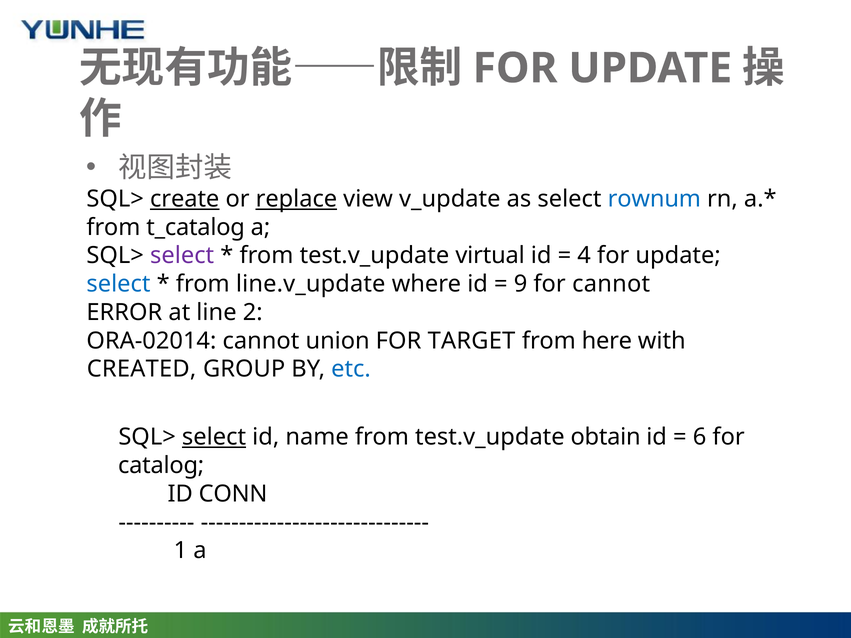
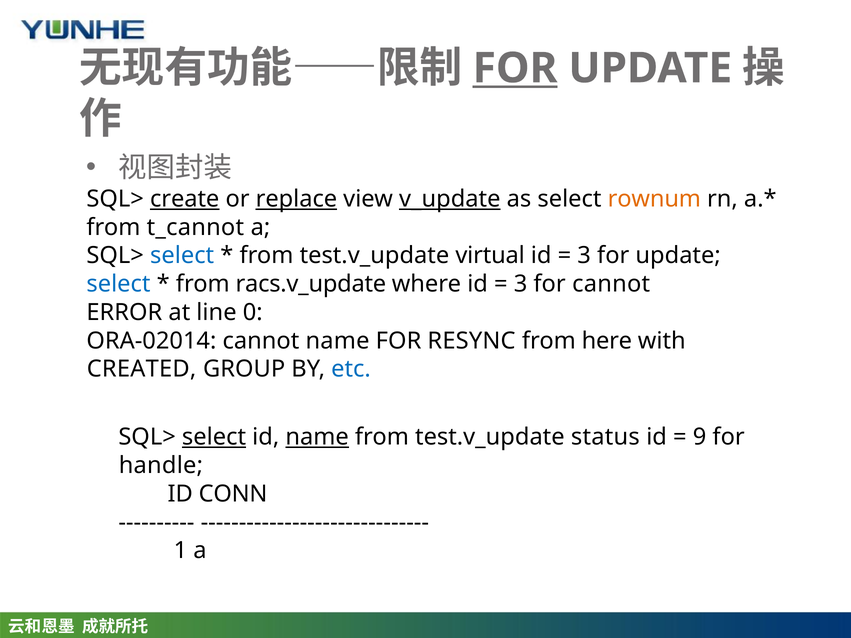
FOR underline: none -> present (515, 68)
v_update underline: none -> present (450, 199)
rownum colour: blue -> orange (654, 199)
t_catalog: t_catalog -> t_cannot (195, 227)
select colour: purple -> blue (182, 256)
4: 4 -> 3 (584, 256)
line.v_update: line.v_update -> racs.v_update (311, 284)
9: 9 -> 3 (521, 284)
2: 2 -> 0 (253, 313)
cannot union: union -> name (338, 341)
TARGET: TARGET -> RESYNC (472, 341)
name underline: none -> present (317, 437)
obtain: obtain -> status (605, 437)
6: 6 -> 9 (700, 437)
catalog: catalog -> handle (161, 466)
